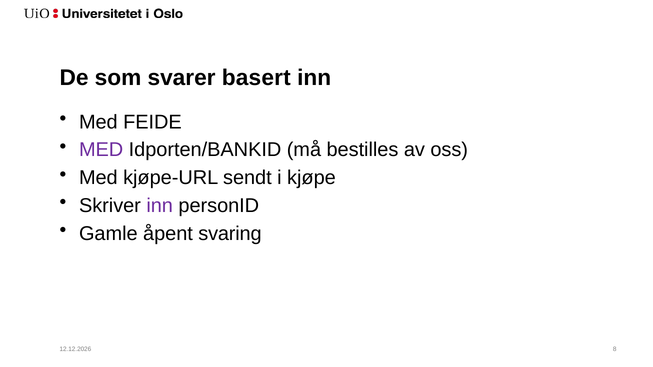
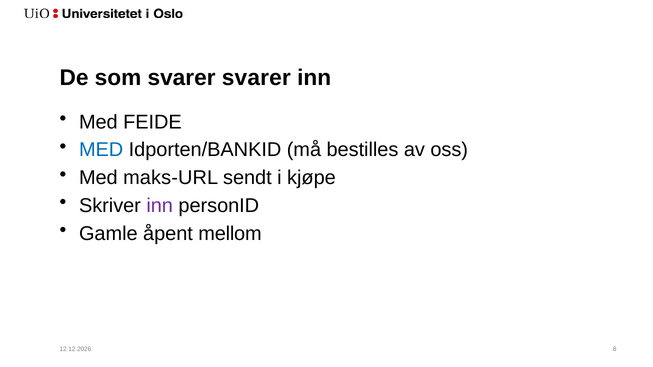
svarer basert: basert -> svarer (256, 78)
MED colour: purple -> blue (101, 150)
kjøpe-URL: kjøpe-URL -> maks-URL (171, 178)
svaring: svaring -> mellom (230, 234)
